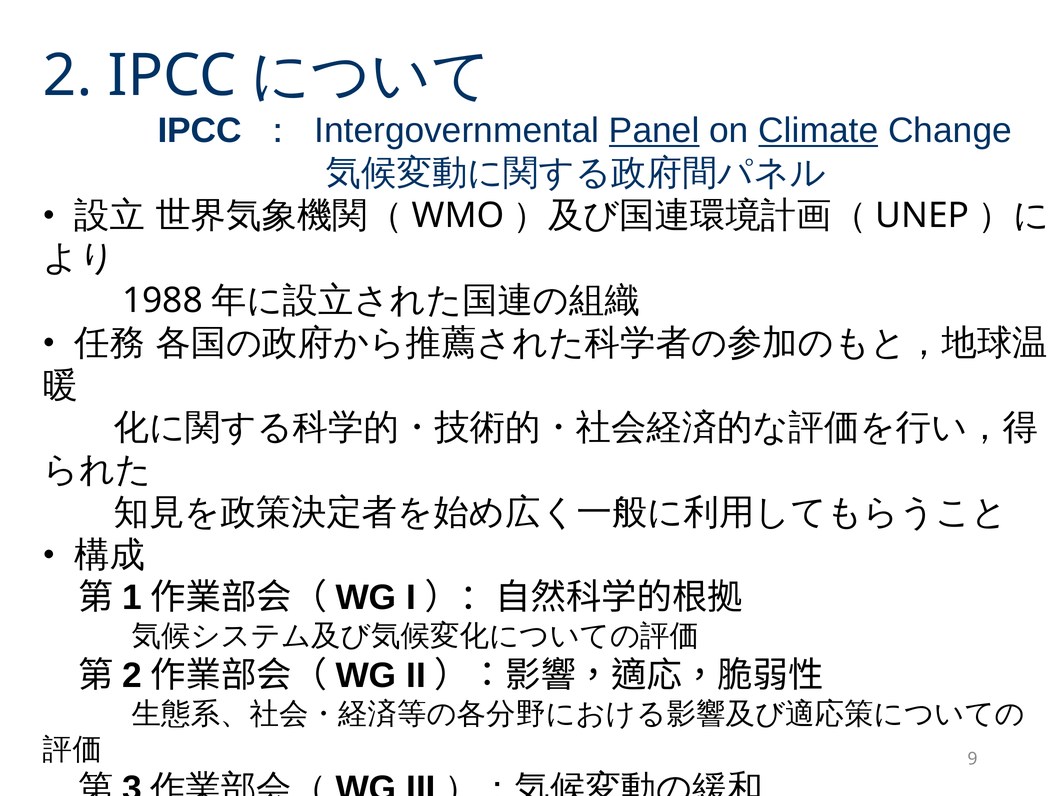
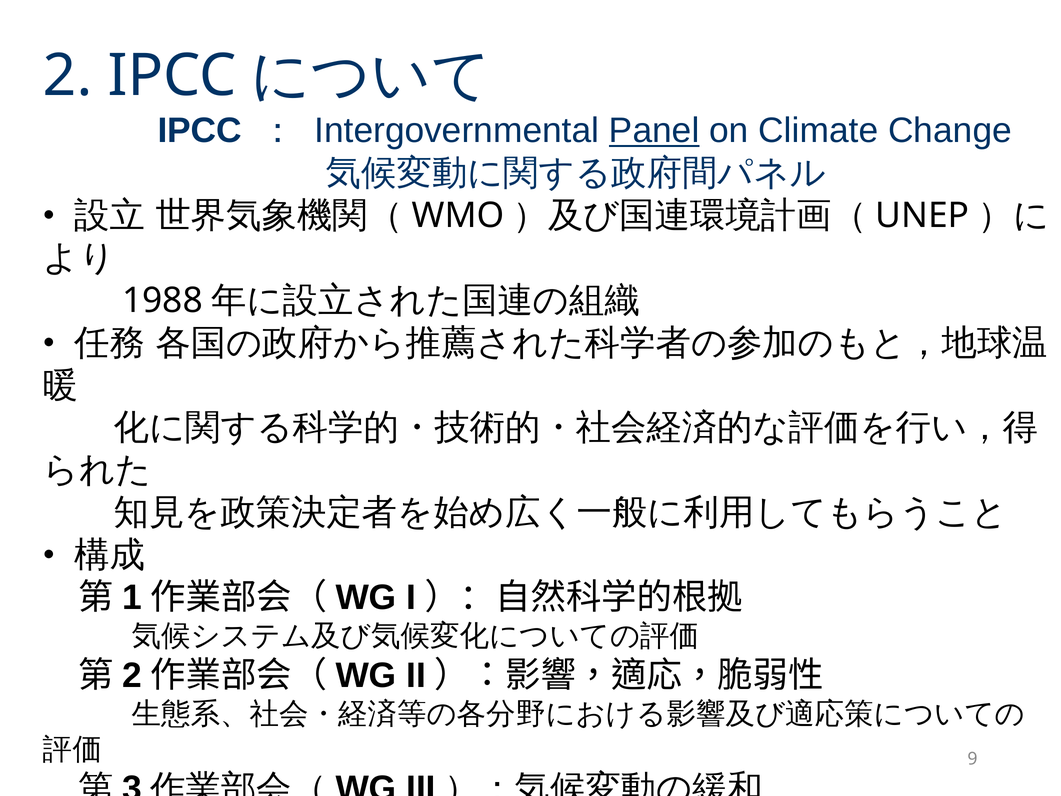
Climate underline: present -> none (818, 131)
